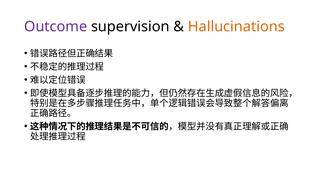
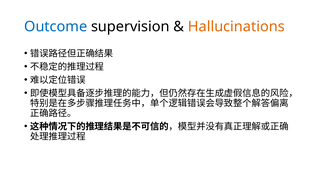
Outcome colour: purple -> blue (56, 27)
